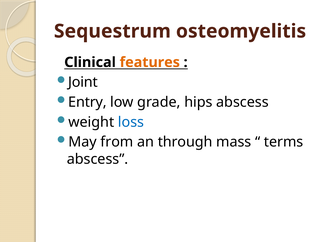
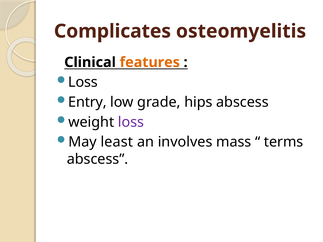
Sequestrum: Sequestrum -> Complicates (112, 31)
Joint: Joint -> Loss (83, 82)
loss colour: blue -> purple (131, 122)
from: from -> least (117, 142)
through: through -> involves (185, 142)
